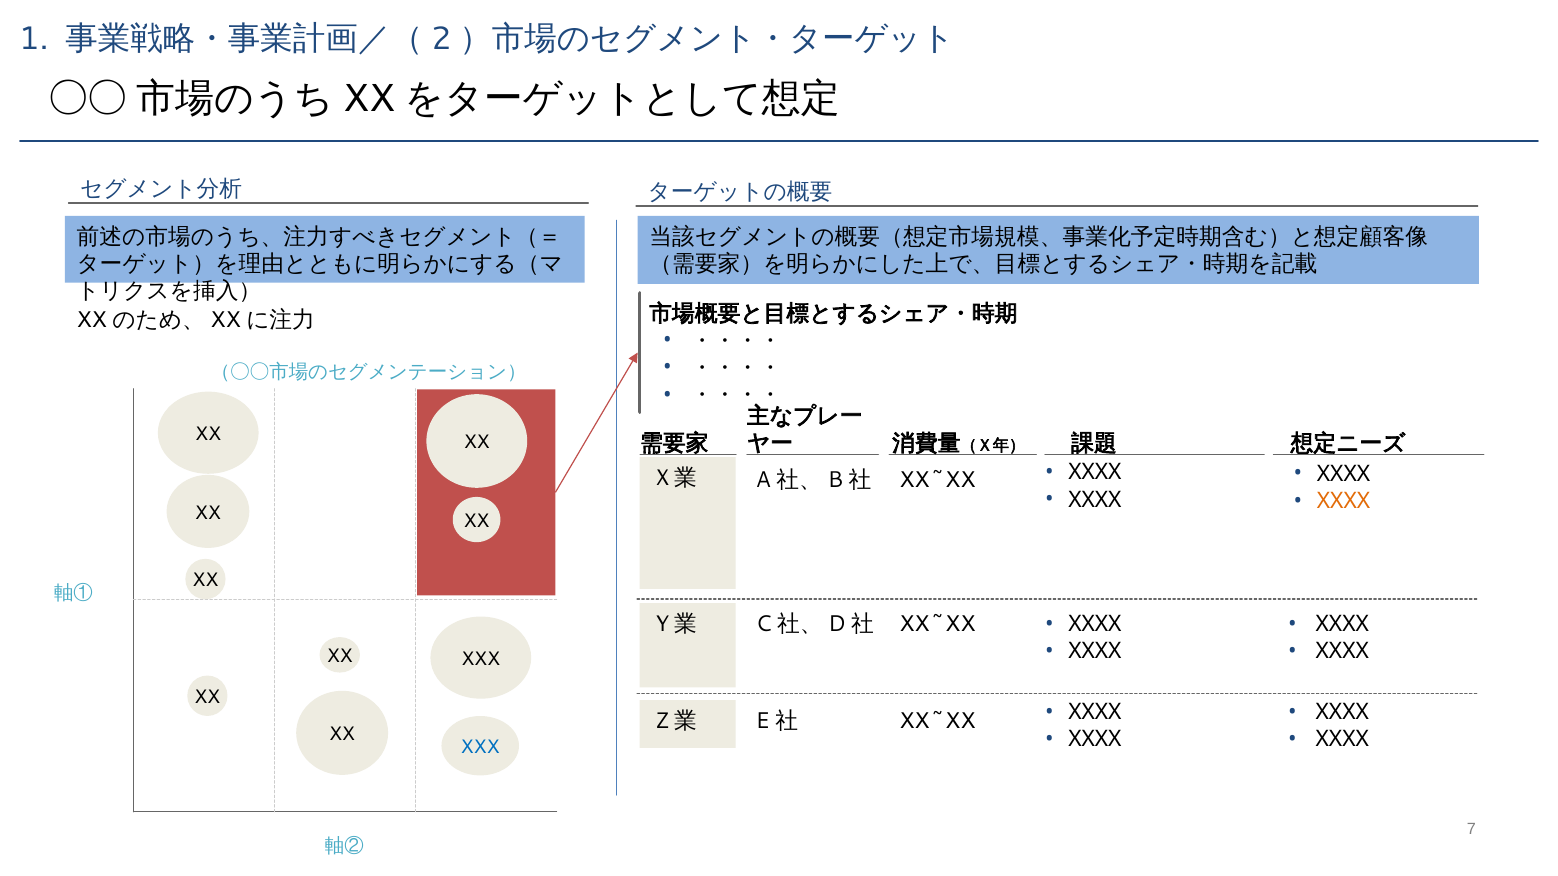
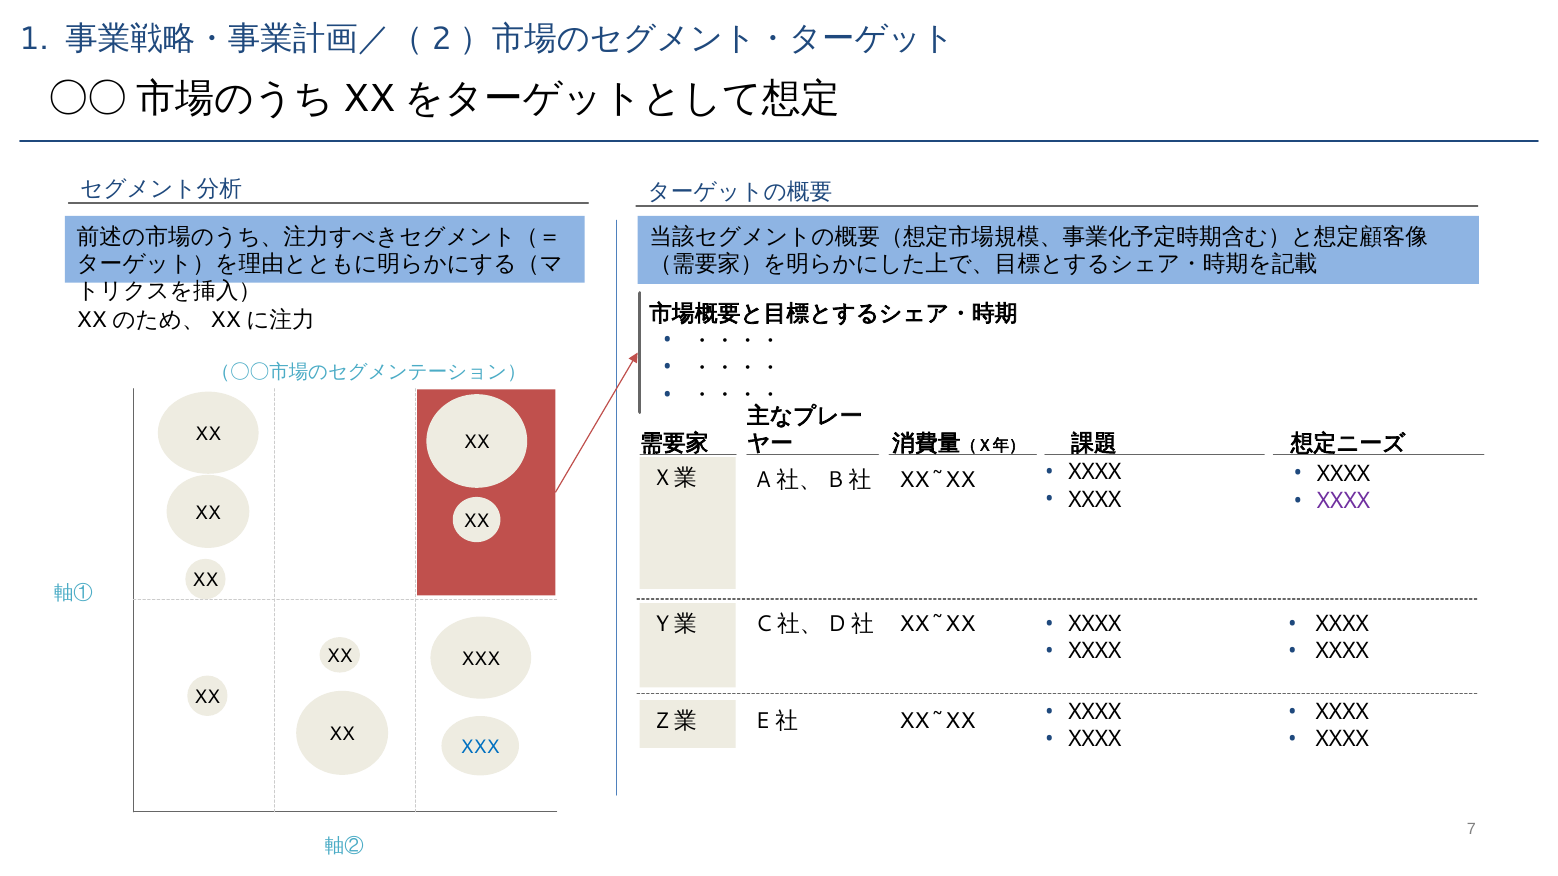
XXXX colour: orange -> purple (1344, 501)
